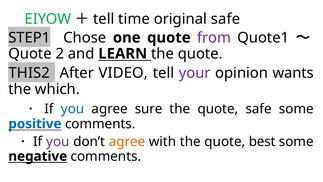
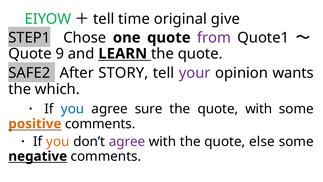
original safe: safe -> give (225, 19)
2: 2 -> 9 (60, 54)
THIS2: THIS2 -> SAFE2 (29, 73)
VIDEO: VIDEO -> STORY (123, 73)
quote safe: safe -> with (259, 109)
positive colour: blue -> orange (35, 124)
you colour: purple -> orange (58, 142)
agree colour: orange -> purple (127, 142)
best: best -> else (262, 142)
